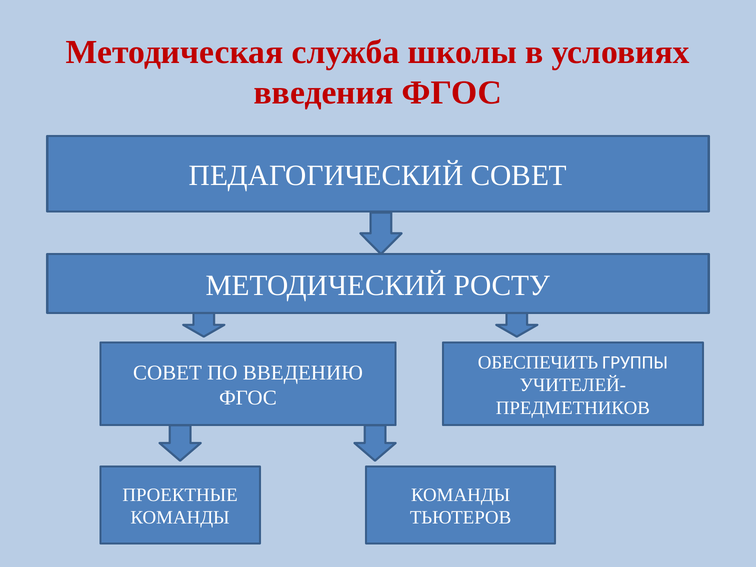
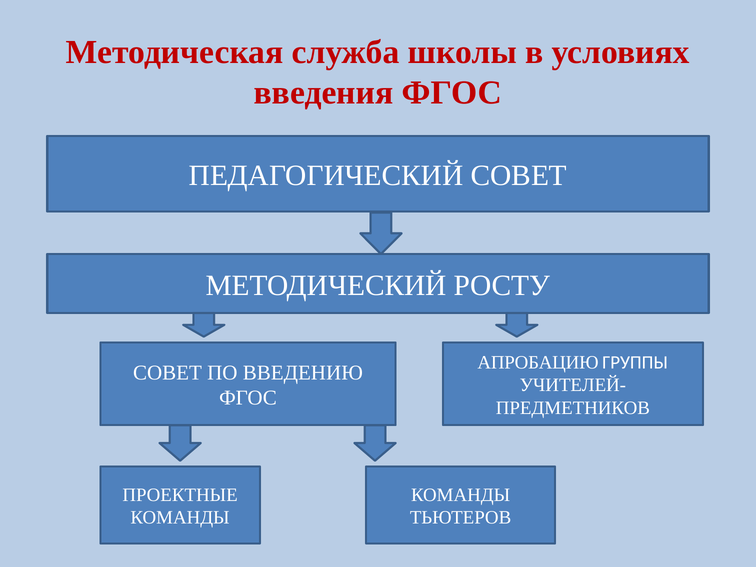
ОБЕСПЕЧИТЬ: ОБЕСПЕЧИТЬ -> АПРОБАЦИЮ (538, 363)
